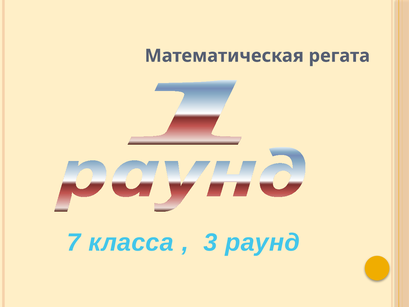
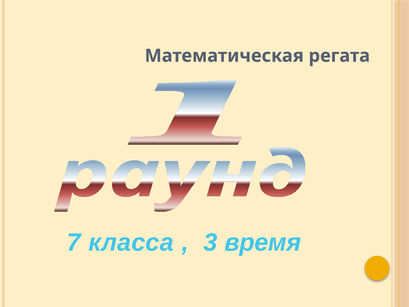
раунд: раунд -> время (263, 242)
